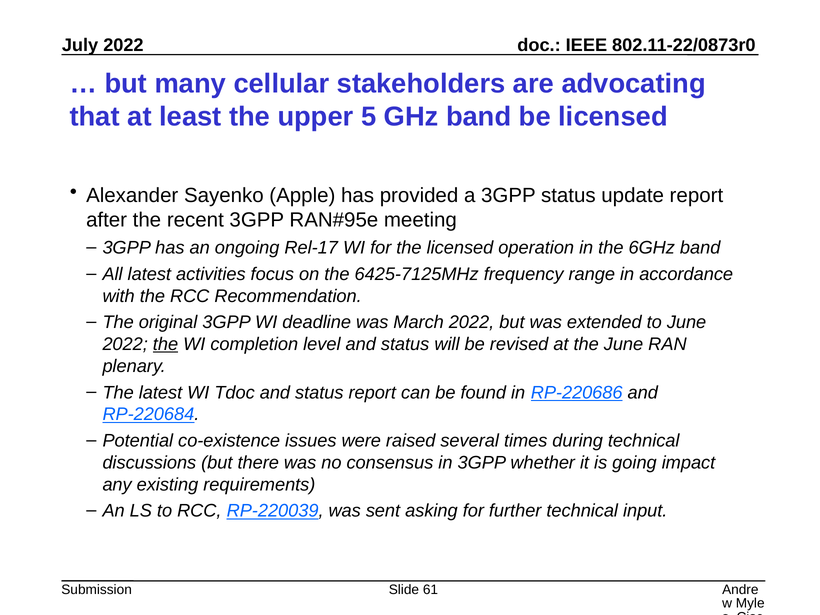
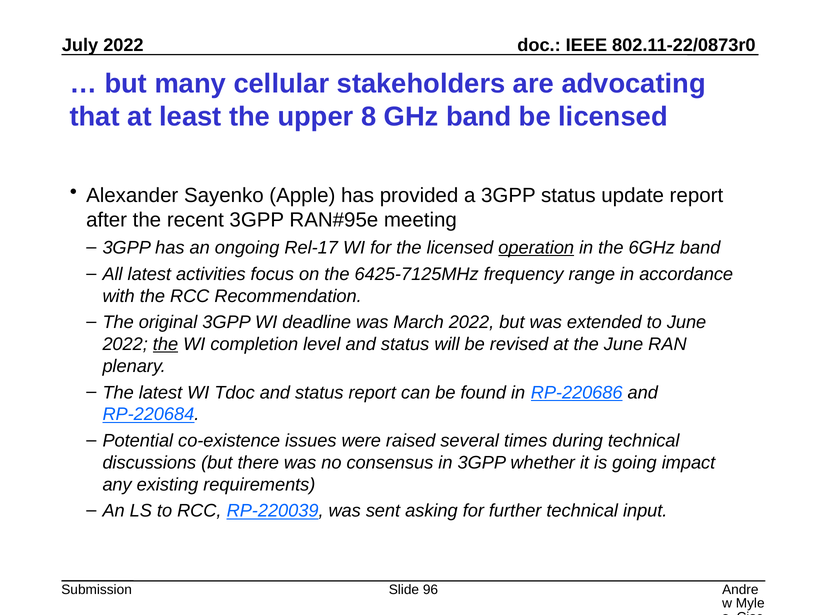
5: 5 -> 8 (369, 117)
operation underline: none -> present (536, 248)
61: 61 -> 96 (430, 590)
